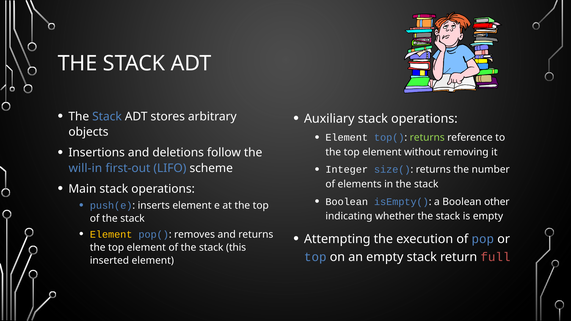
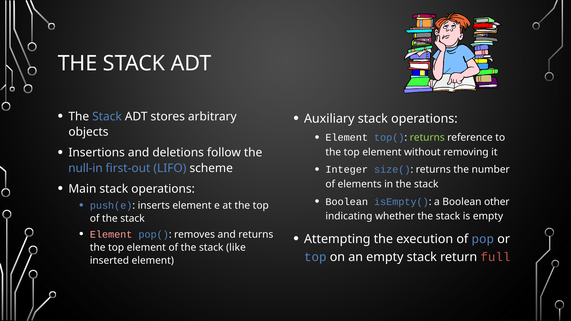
will-in: will-in -> null-in (85, 168)
Element colour: yellow -> pink (111, 235)
this: this -> like (236, 248)
